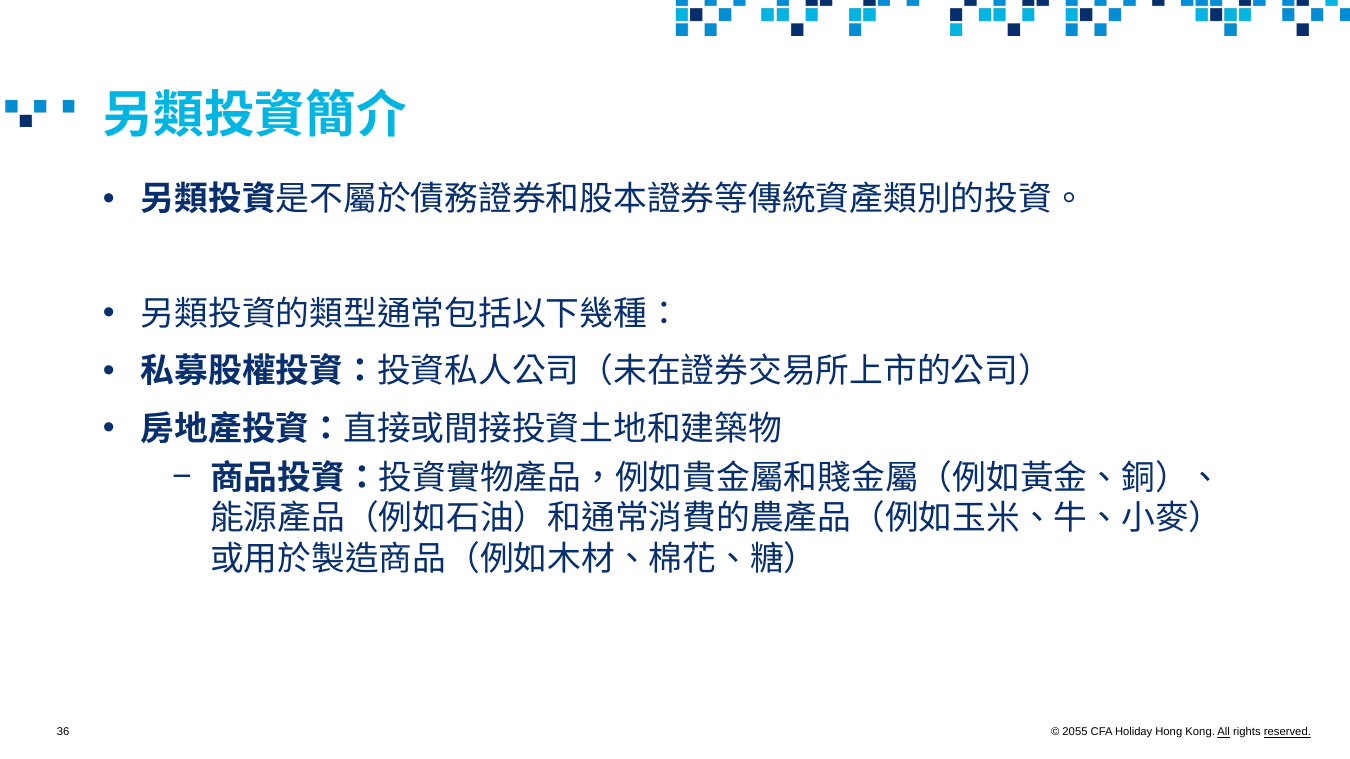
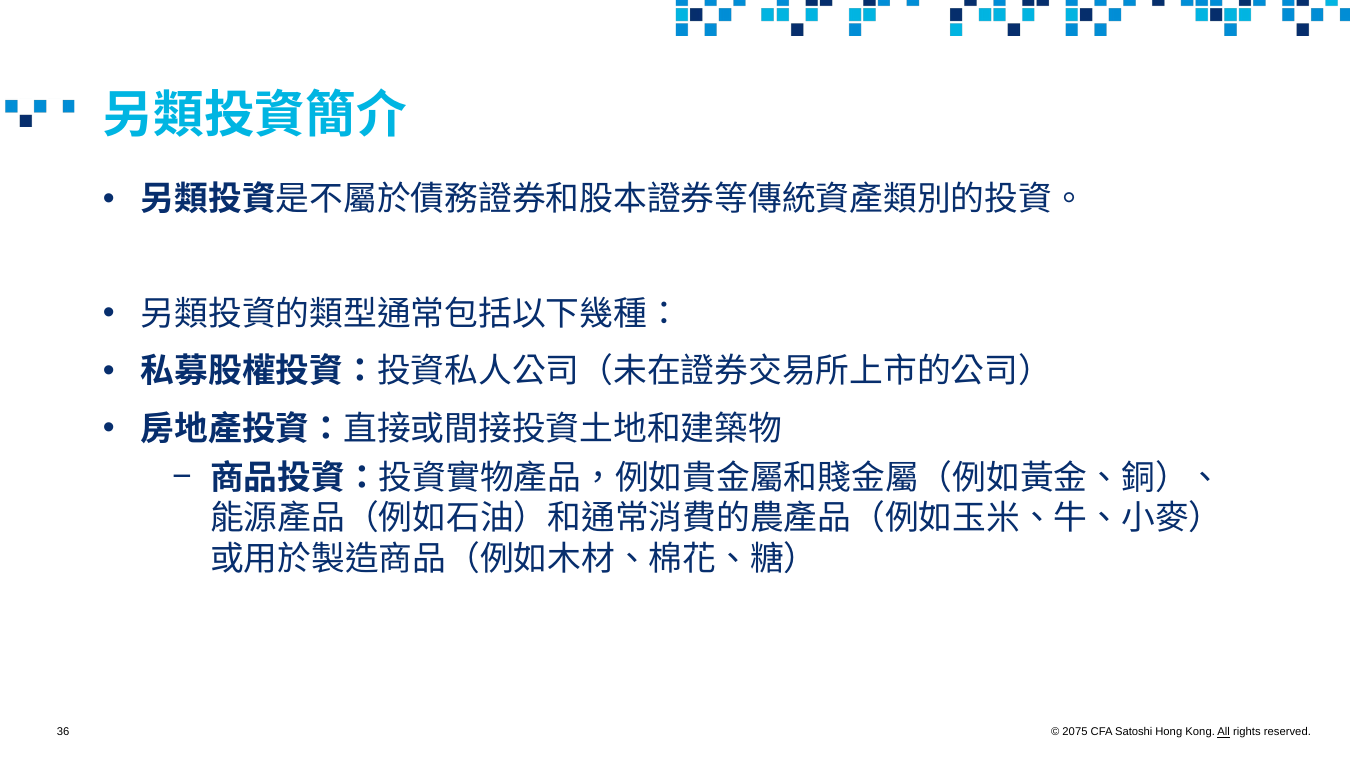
2055: 2055 -> 2075 (1075, 733)
Holiday: Holiday -> Satoshi (1134, 733)
reserved underline: present -> none (1287, 733)
